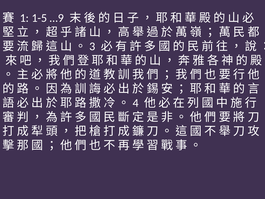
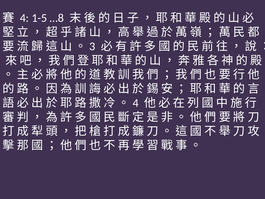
1: 1 -> 4 (24, 18)
…9: …9 -> …8 (57, 18)
